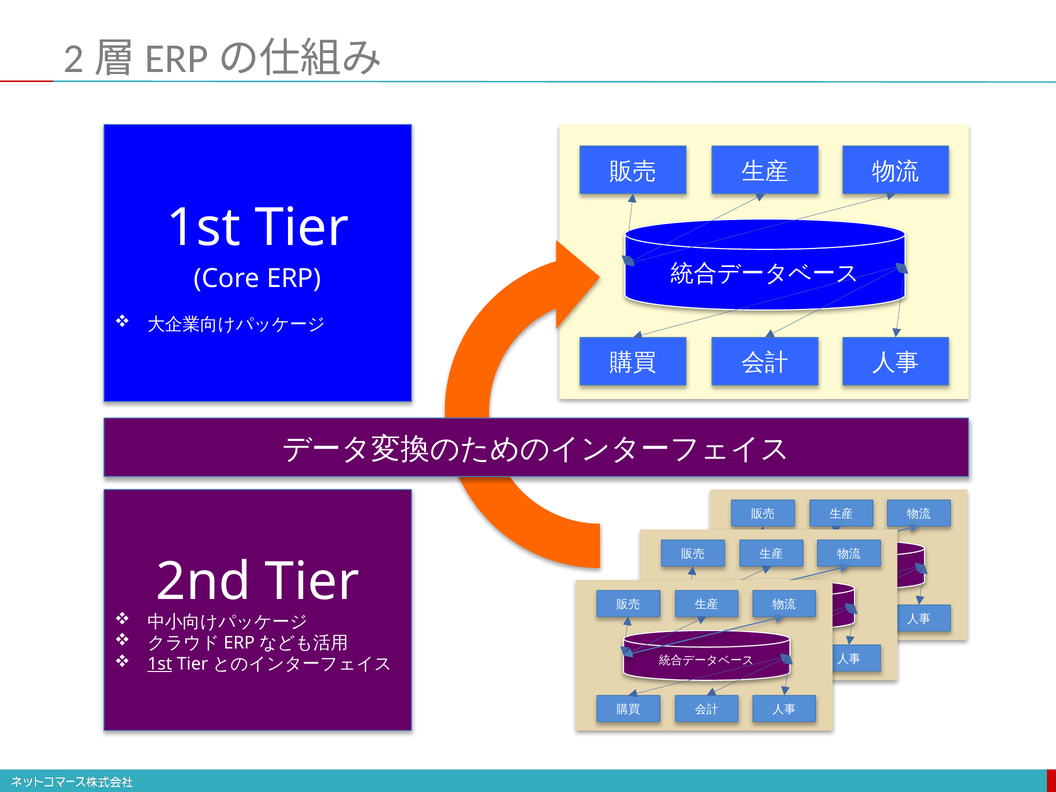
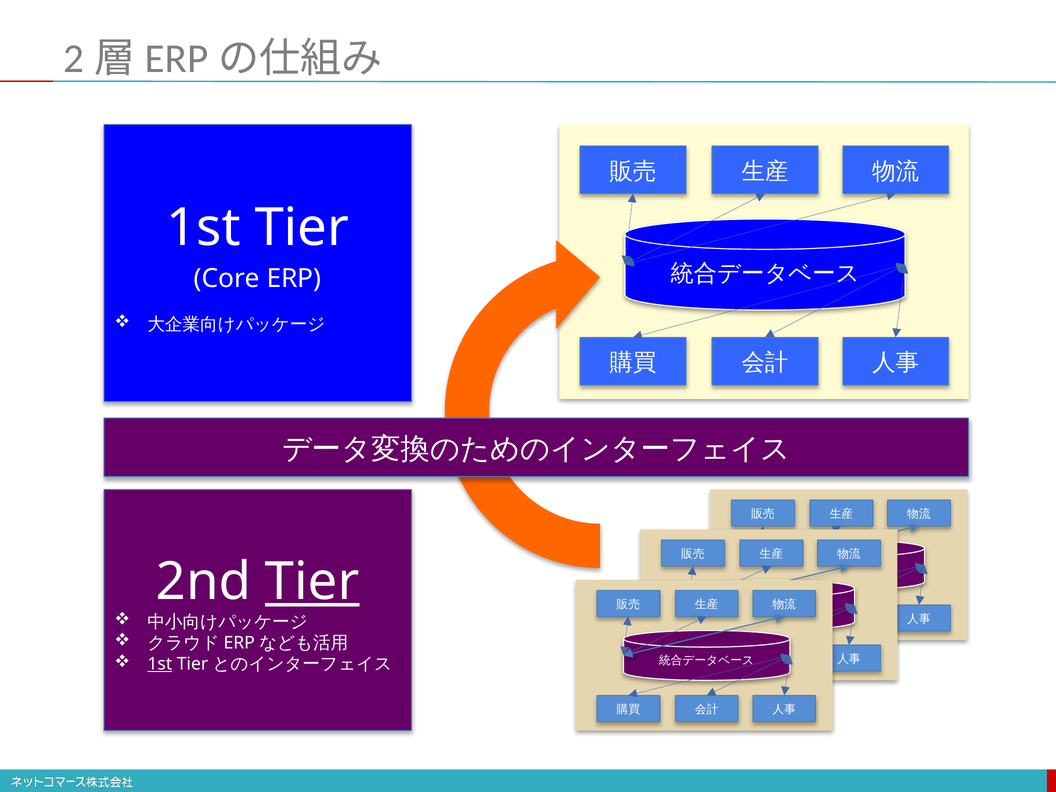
Tier underline: none -> present (312, 582)
